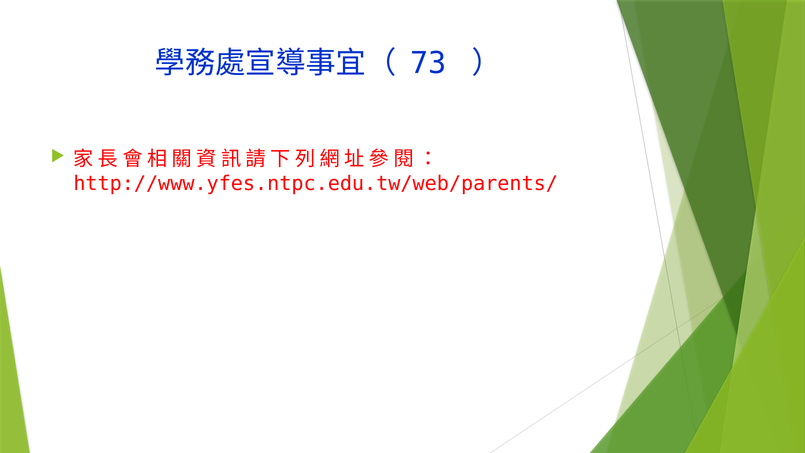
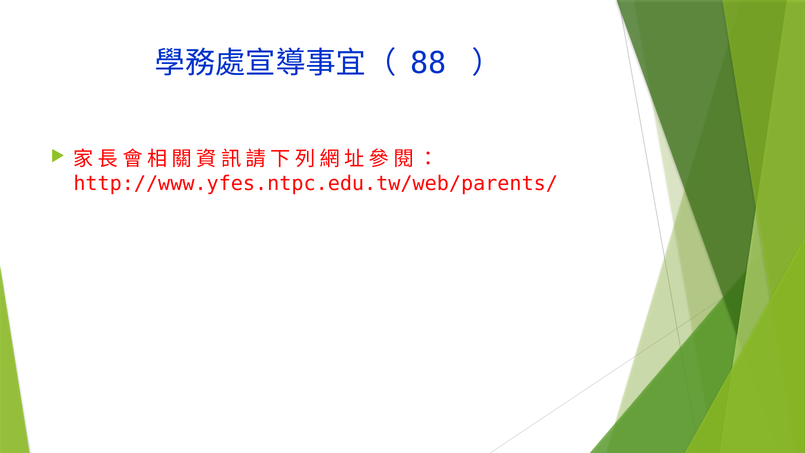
73: 73 -> 88 (428, 63)
